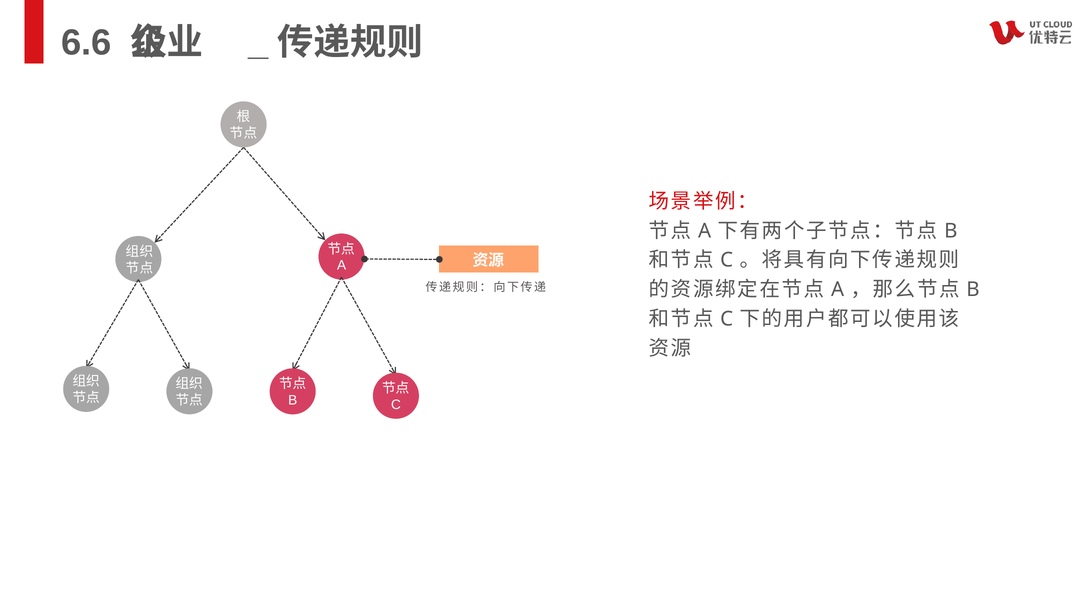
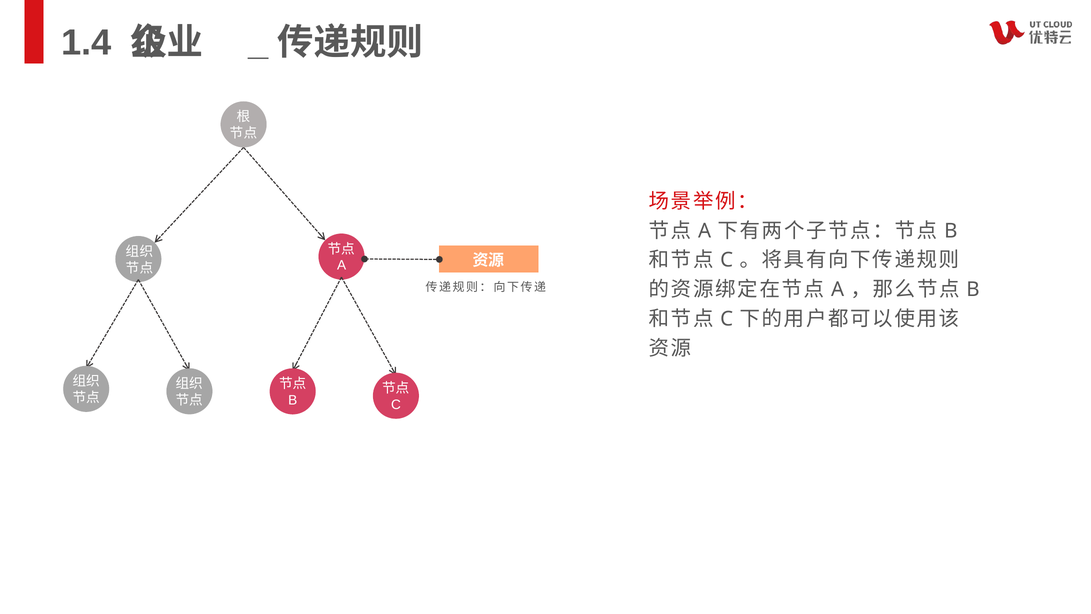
6.6: 6.6 -> 1.4 (86, 43)
